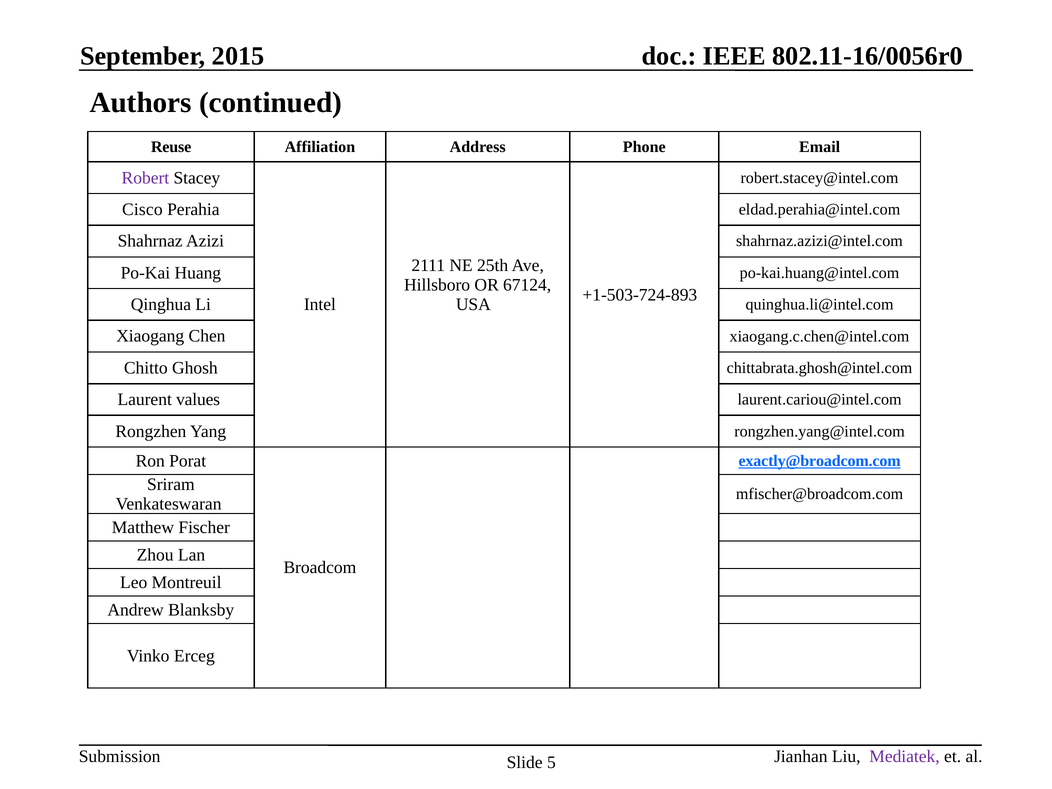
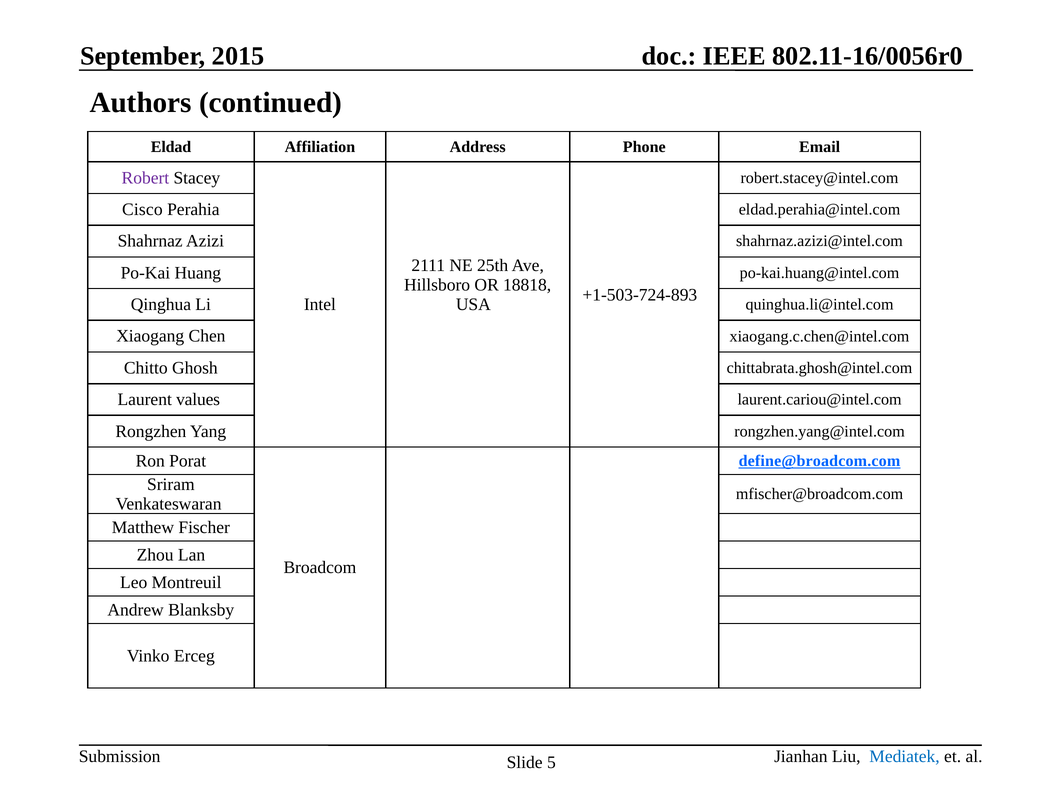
Reuse: Reuse -> Eldad (171, 147)
67124: 67124 -> 18818 (527, 285)
exactly@broadcom.com: exactly@broadcom.com -> define@broadcom.com (819, 461)
Mediatek colour: purple -> blue (904, 757)
